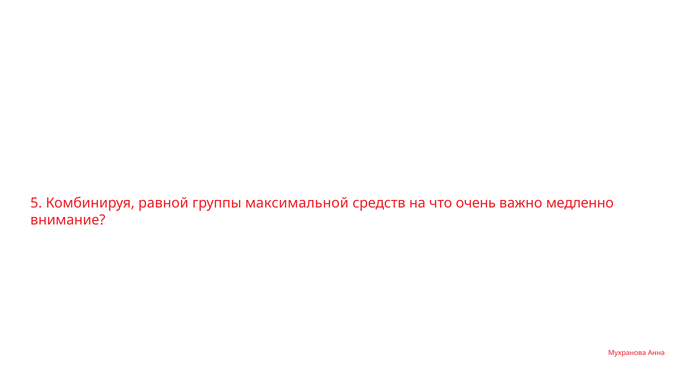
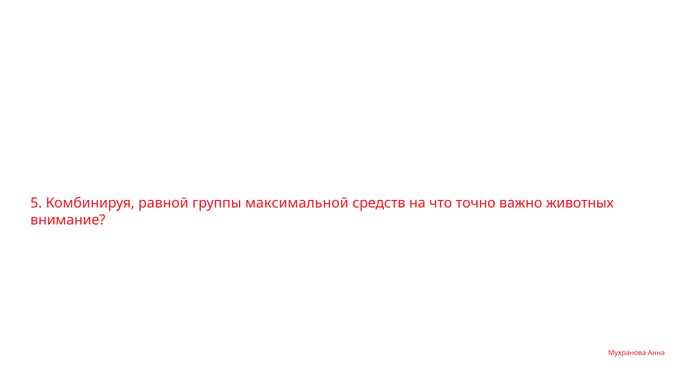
очень: очень -> точно (476, 203)
медленно: медленно -> животных (580, 203)
